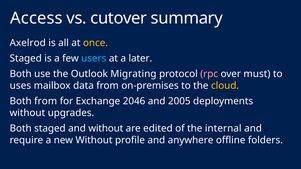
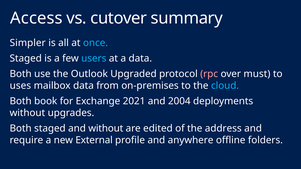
Axelrod: Axelrod -> Simpler (28, 43)
once colour: yellow -> light blue (96, 43)
a later: later -> data (140, 58)
Migrating: Migrating -> Upgraded (134, 74)
cloud colour: yellow -> light blue (225, 86)
Both from: from -> book (46, 101)
2046: 2046 -> 2021 (134, 101)
2005: 2005 -> 2004 (179, 101)
internal: internal -> address (223, 129)
new Without: Without -> External (94, 140)
